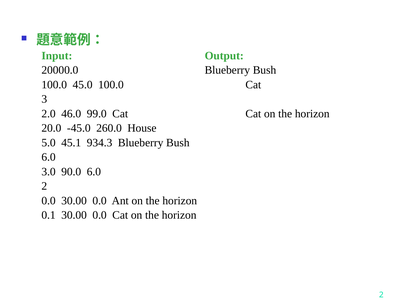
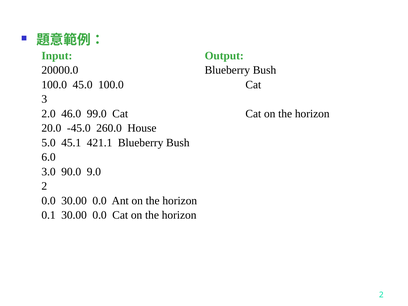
934.3: 934.3 -> 421.1 (100, 143)
90.0 6.0: 6.0 -> 9.0 (94, 172)
